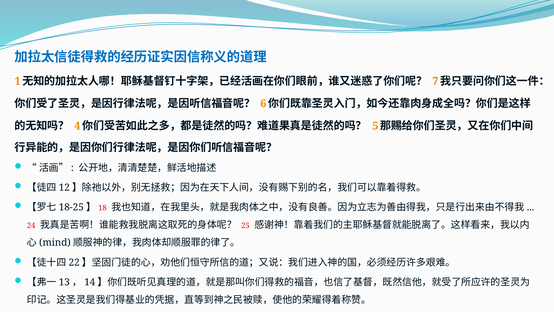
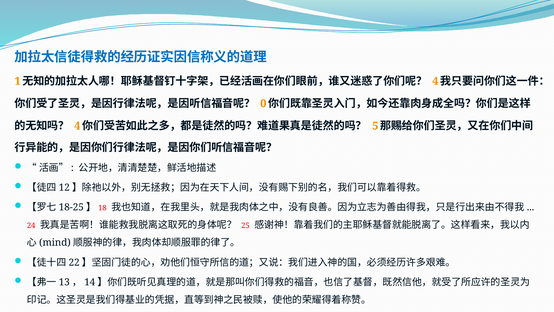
7: 7 -> 4 (435, 81)
6: 6 -> 0 (263, 103)
